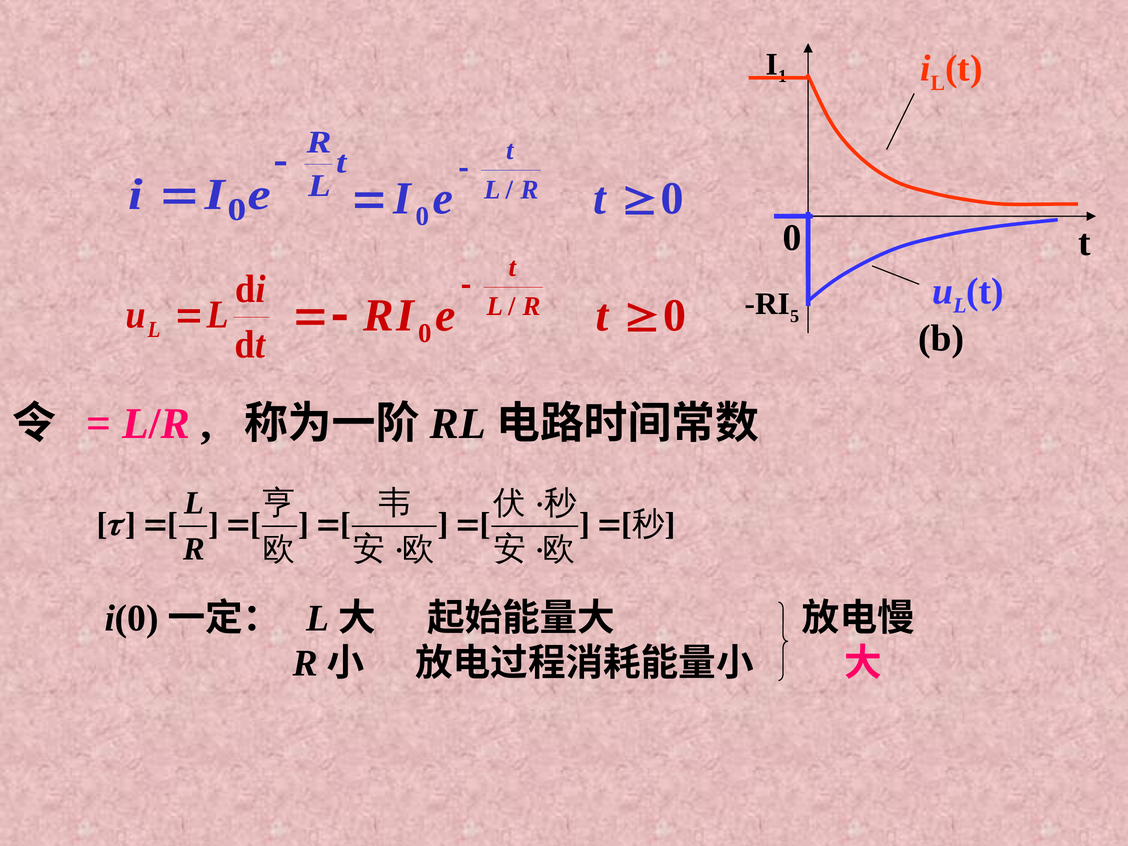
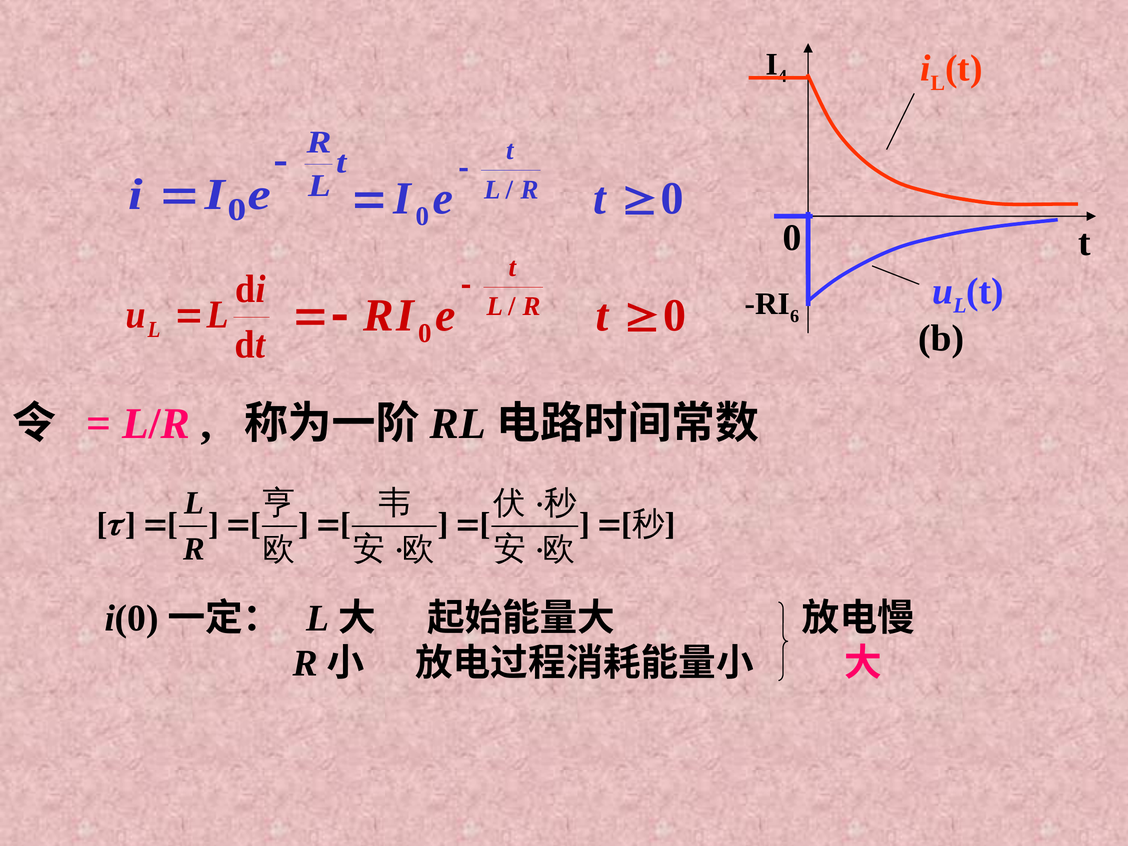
1: 1 -> 4 (782, 76)
5: 5 -> 6 (795, 316)
